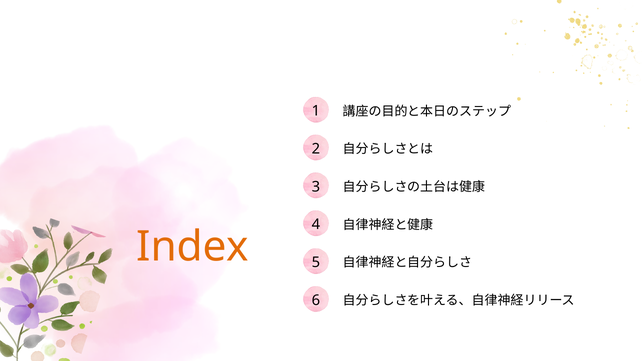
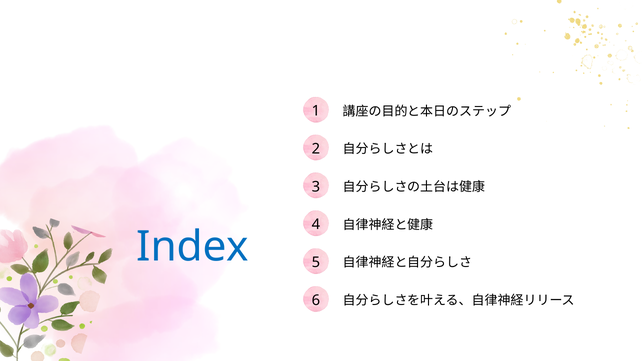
Index colour: orange -> blue (193, 247)
